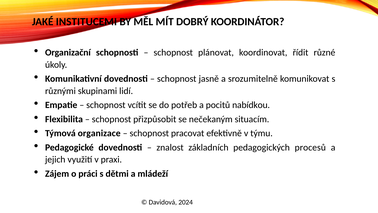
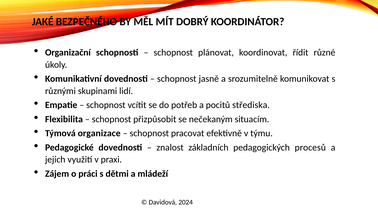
INSTITUCEMI: INSTITUCEMI -> BEZPEČNÉHO (86, 22)
nabídkou: nabídkou -> střediska (251, 105)
